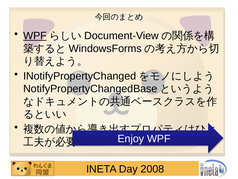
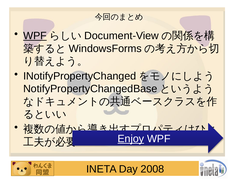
Enjoy underline: none -> present (131, 138)
